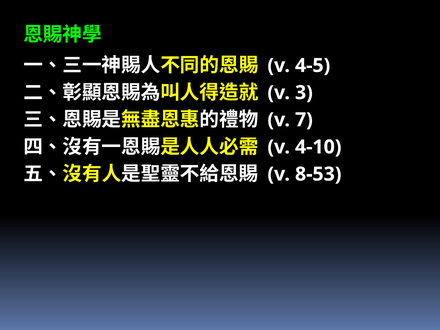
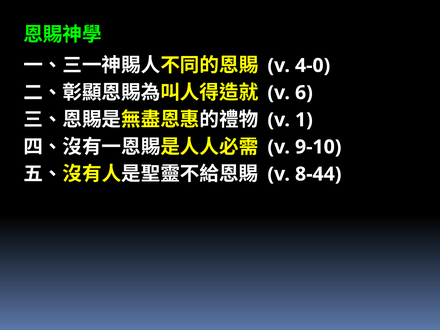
4-5: 4-5 -> 4-0 (313, 66)
3: 3 -> 6 (304, 93)
7: 7 -> 1 (304, 120)
4-10: 4-10 -> 9-10 (318, 147)
8-53: 8-53 -> 8-44 (318, 174)
